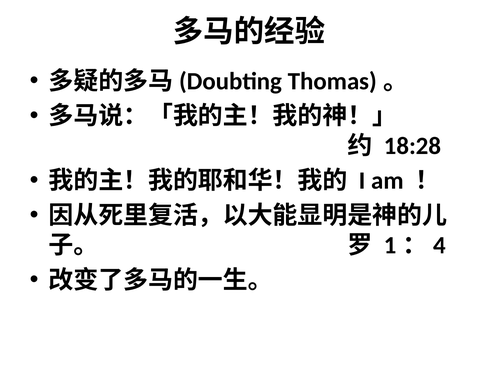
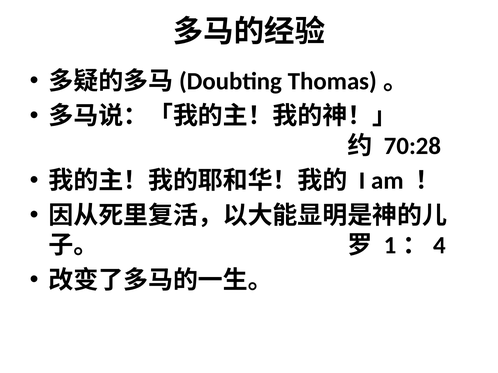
18:28: 18:28 -> 70:28 (412, 146)
